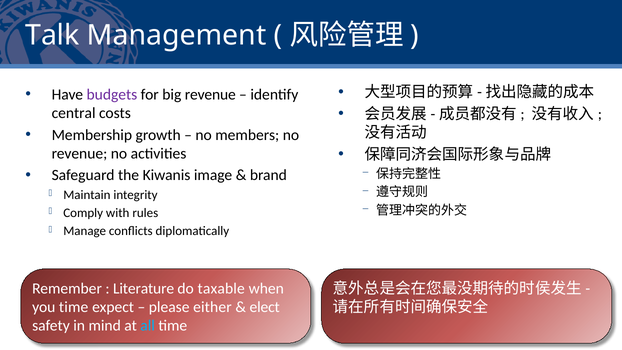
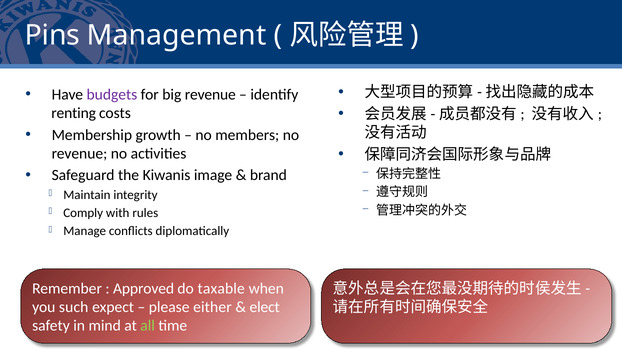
Talk: Talk -> Pins (52, 35)
central: central -> renting (74, 113)
Literature: Literature -> Approved (144, 288)
you time: time -> such (74, 307)
all colour: light blue -> light green (148, 326)
